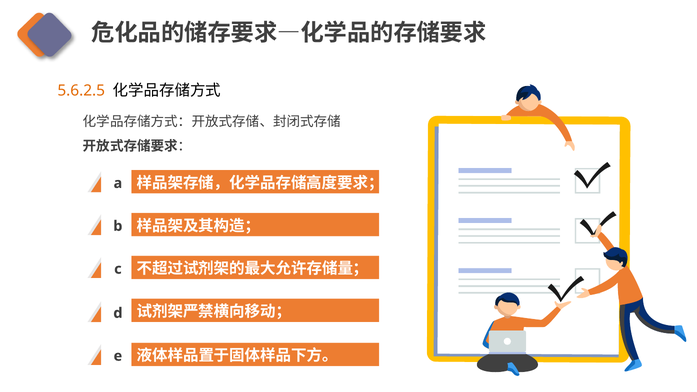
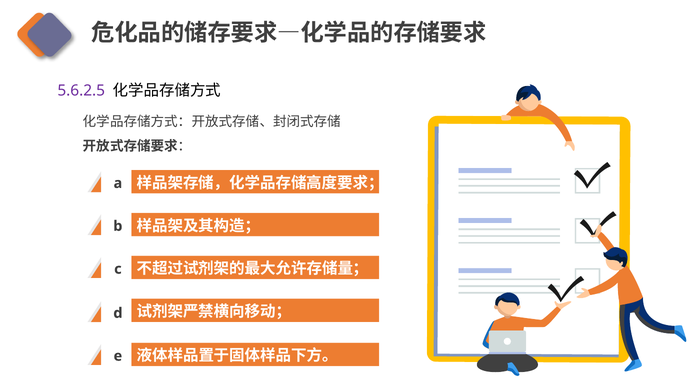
5.6.2.5 colour: orange -> purple (81, 90)
